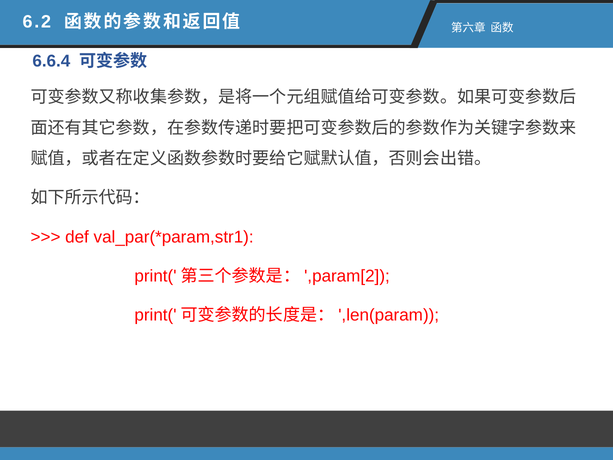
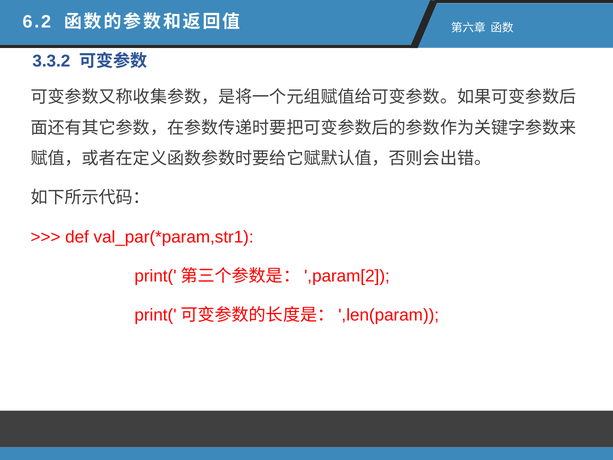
6.6.4: 6.6.4 -> 3.3.2 (51, 61)
